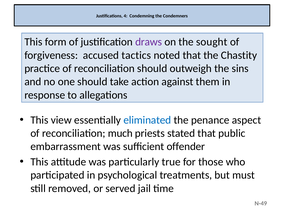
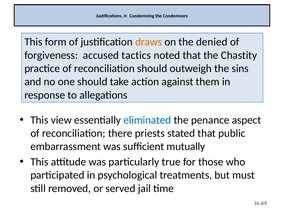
draws colour: purple -> orange (149, 42)
sought: sought -> denied (212, 42)
much: much -> there (120, 133)
offender: offender -> mutually (186, 146)
